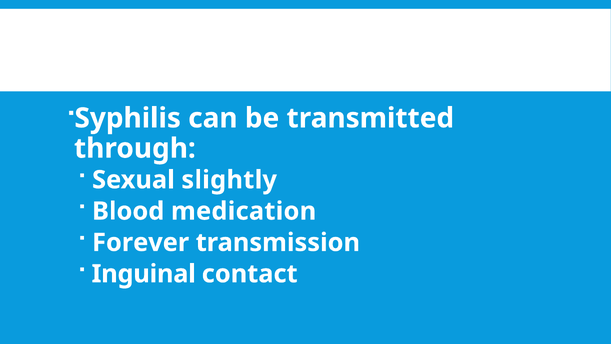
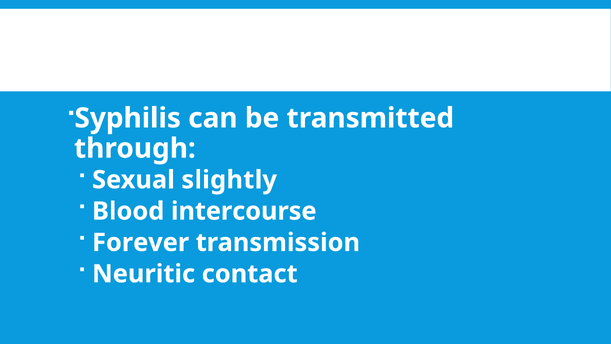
medication: medication -> intercourse (244, 211)
Inguinal: Inguinal -> Neuritic (144, 274)
